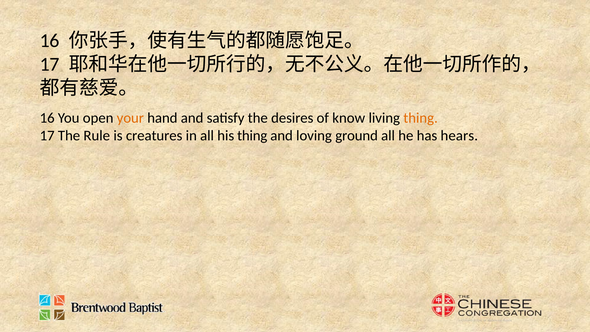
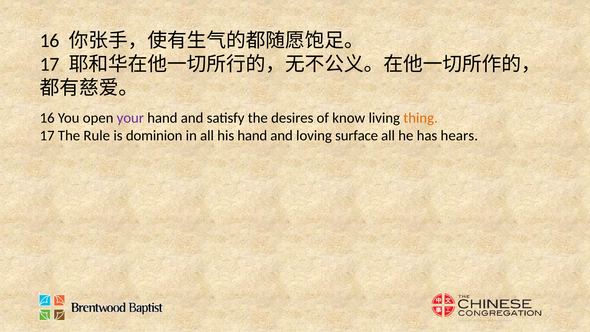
your colour: orange -> purple (130, 118)
creatures: creatures -> dominion (154, 136)
his thing: thing -> hand (252, 136)
ground: ground -> surface (357, 136)
